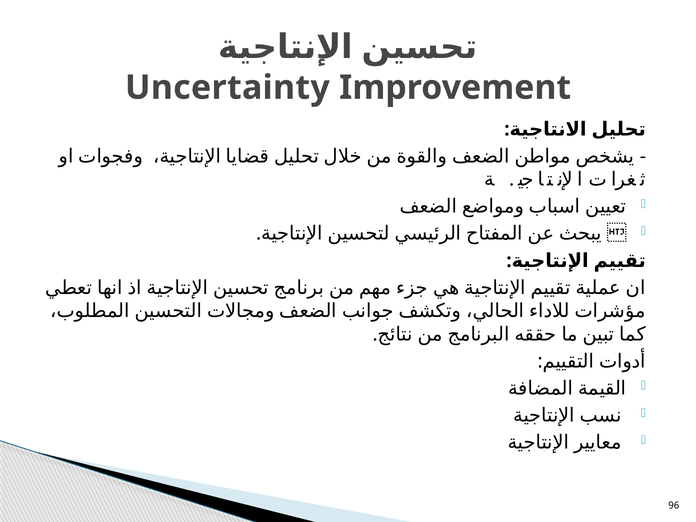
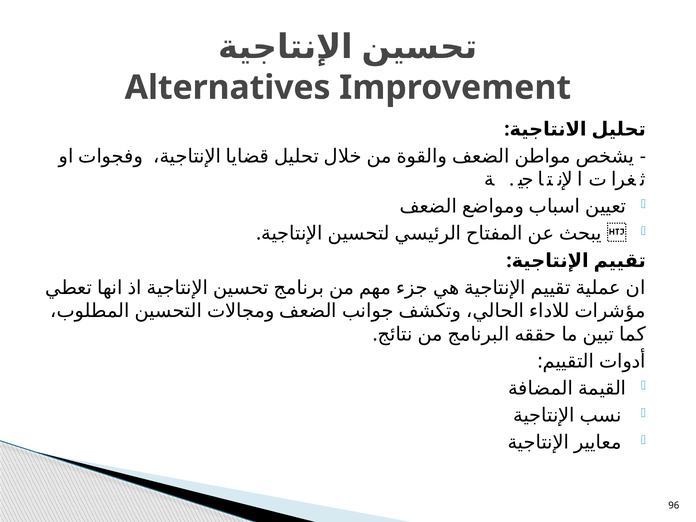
Uncertainty: Uncertainty -> Alternatives (228, 88)
